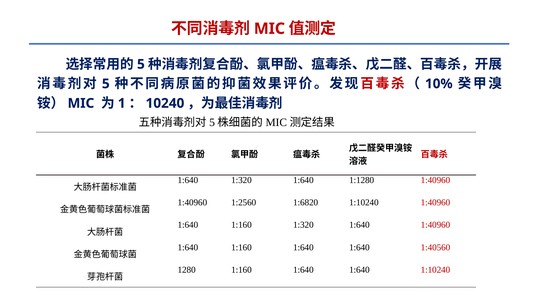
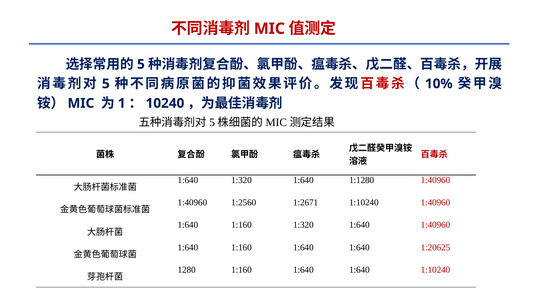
1:6820: 1:6820 -> 1:2671 (306, 202)
1:40560: 1:40560 -> 1:20625 (435, 247)
